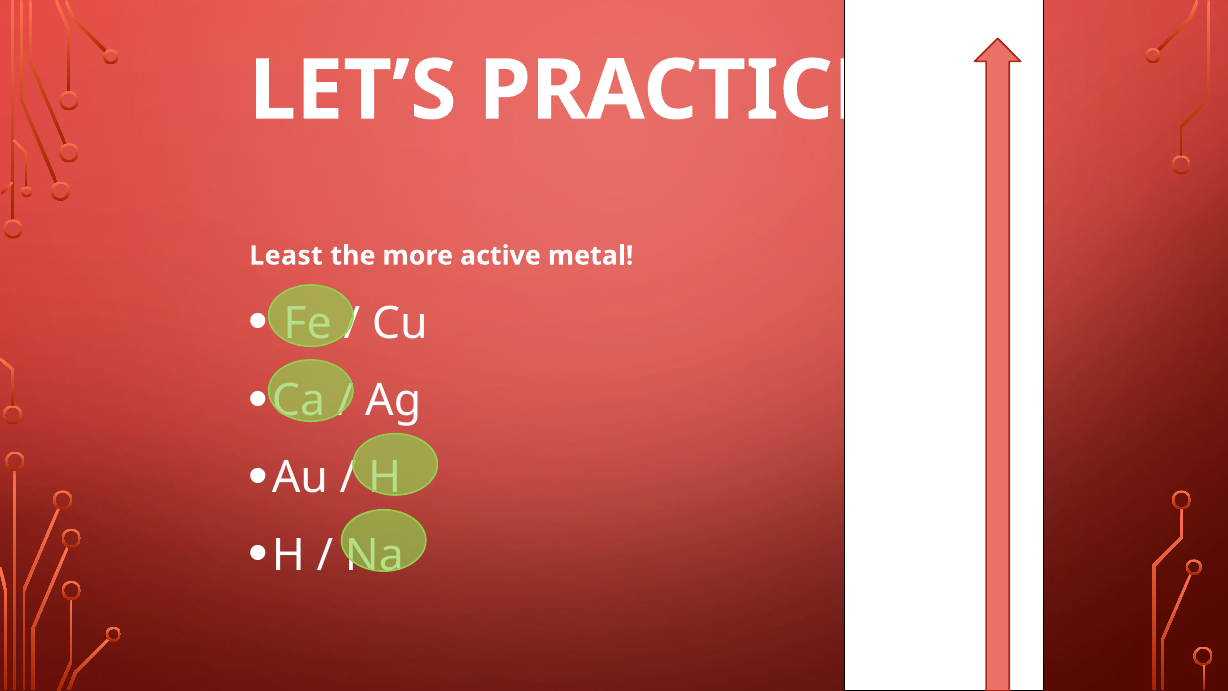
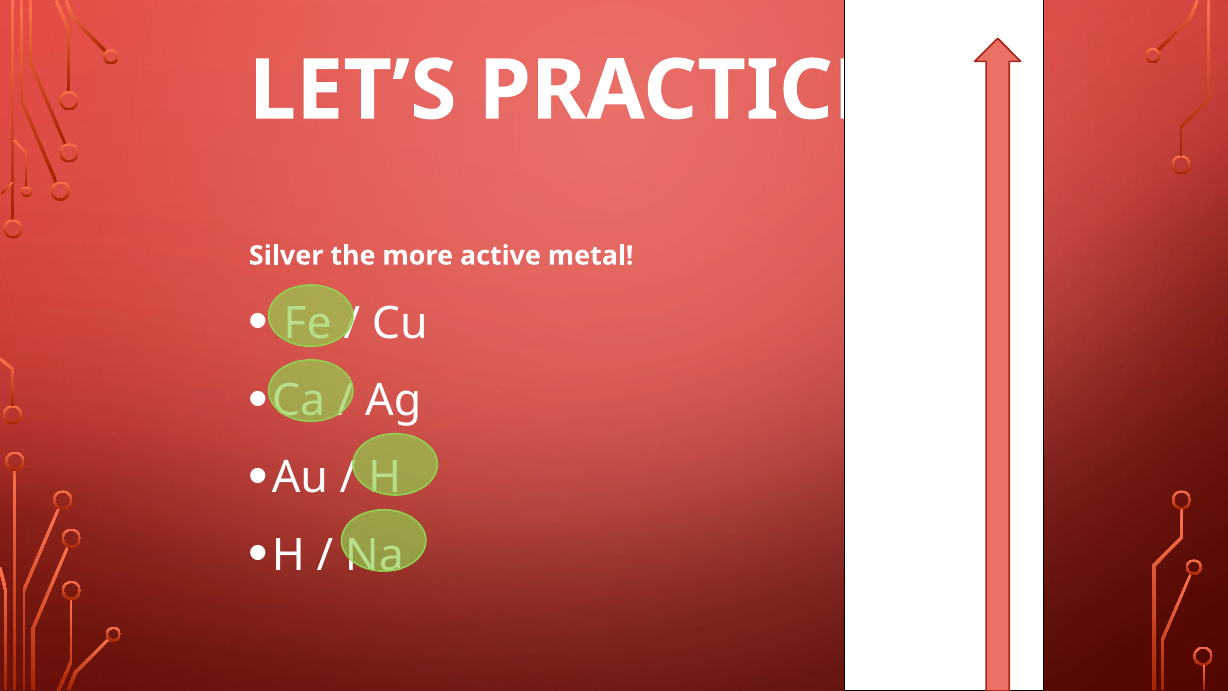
Least: Least -> Silver (286, 256)
